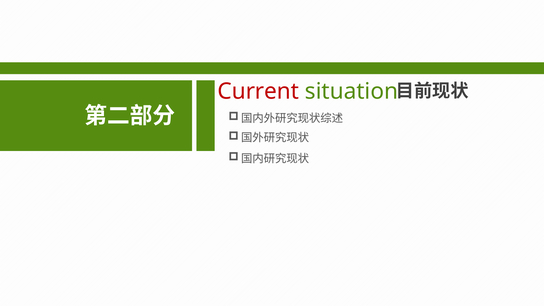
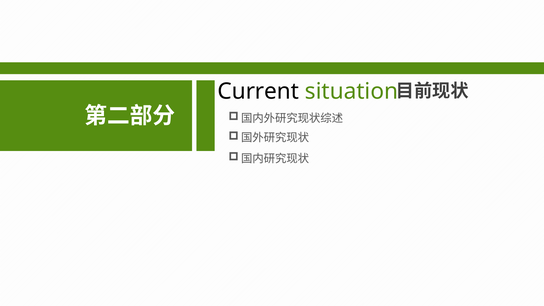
Current colour: red -> black (258, 91)
